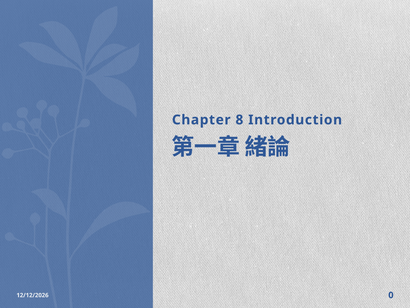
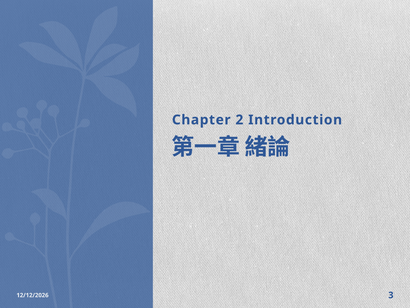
8: 8 -> 2 (239, 120)
0: 0 -> 3 (391, 295)
